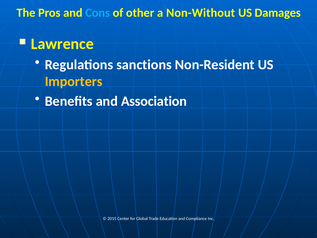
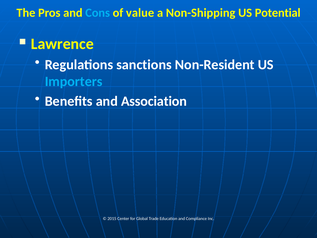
other: other -> value (140, 13)
Non-Without: Non-Without -> Non-Shipping (201, 13)
Damages: Damages -> Potential (278, 13)
Importers colour: yellow -> light blue (74, 81)
